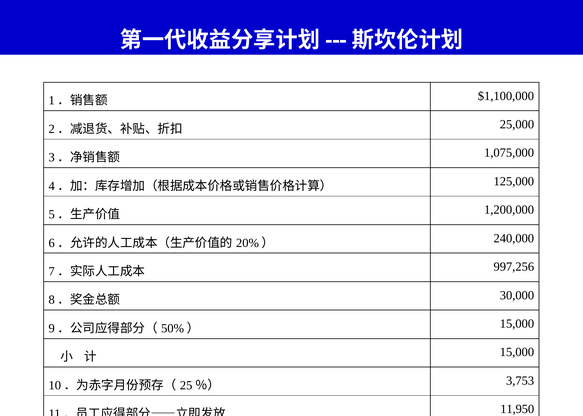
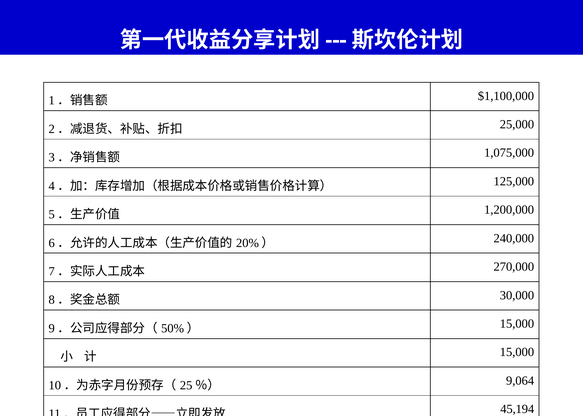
997,256: 997,256 -> 270,000 (514, 267)
3,753: 3,753 -> 9,064 (520, 381)
11,950: 11,950 -> 45,194 (517, 410)
